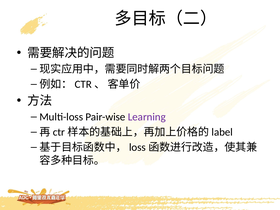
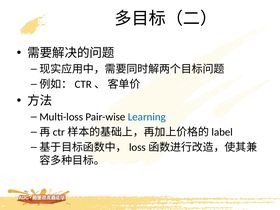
Learning colour: purple -> blue (147, 117)
